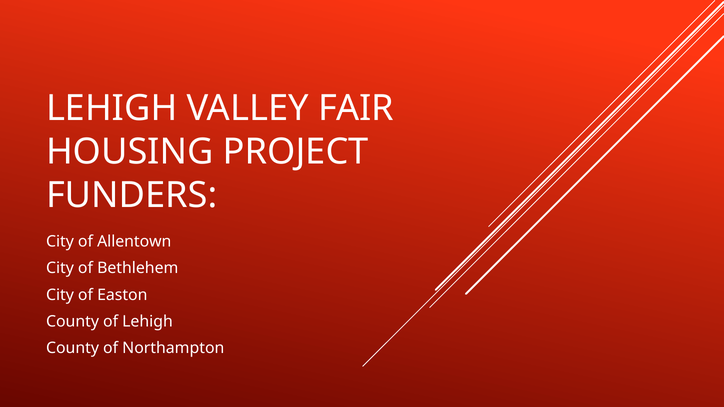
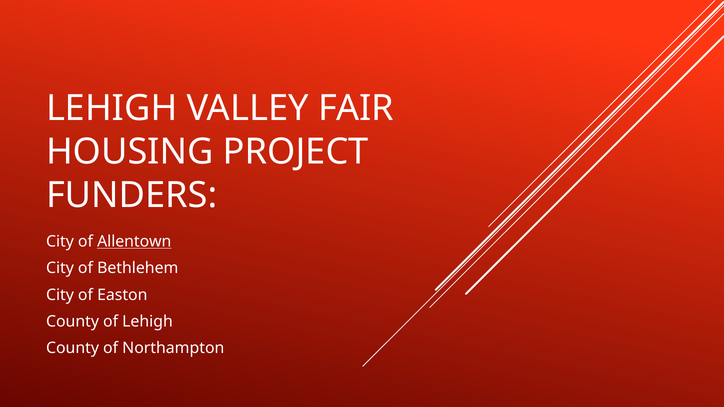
Allentown underline: none -> present (134, 242)
